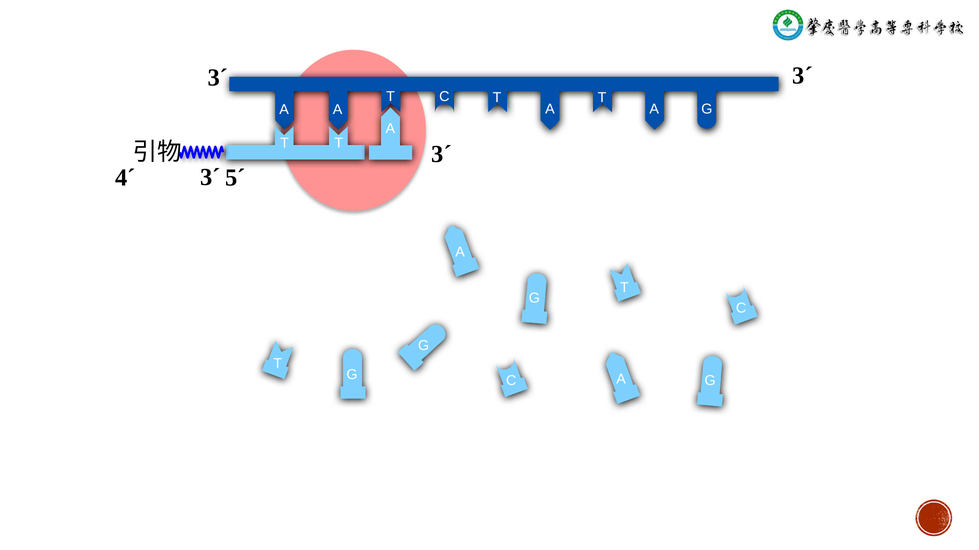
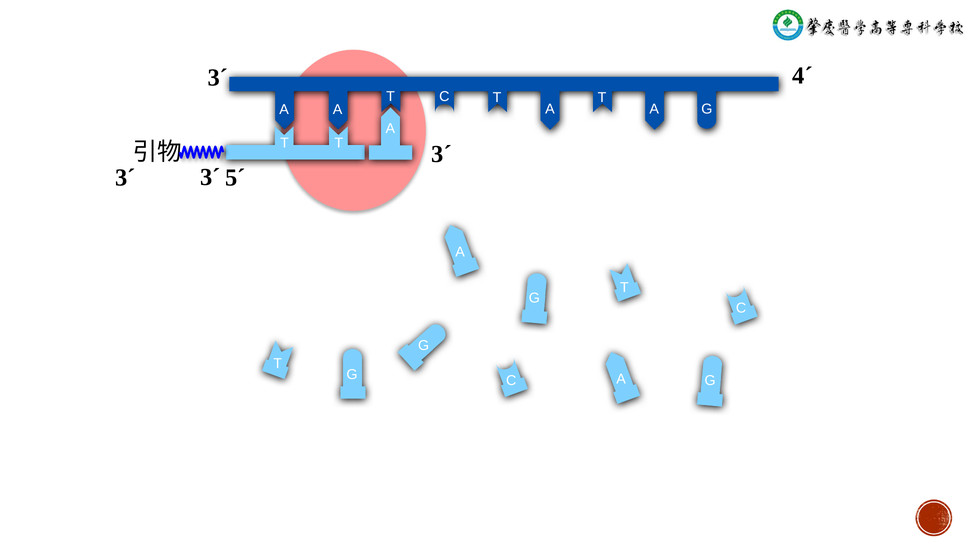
3´: 3´ -> 4´ (803, 76)
4´: 4´ -> 3´ (125, 178)
